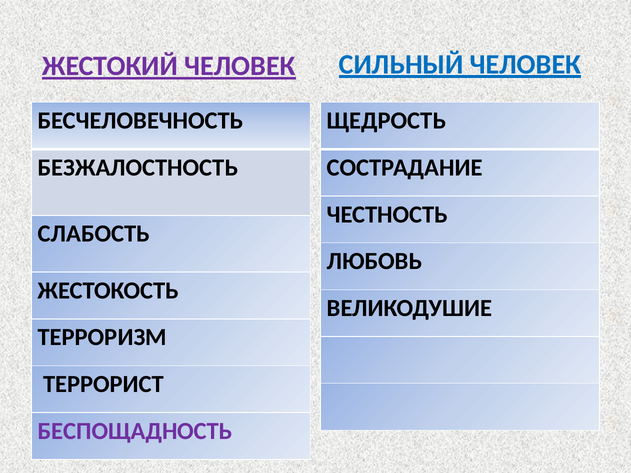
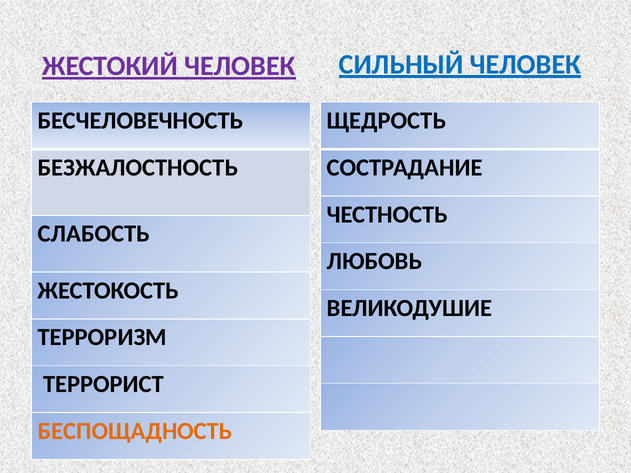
БЕСПОЩАДНОСТЬ colour: purple -> orange (135, 431)
